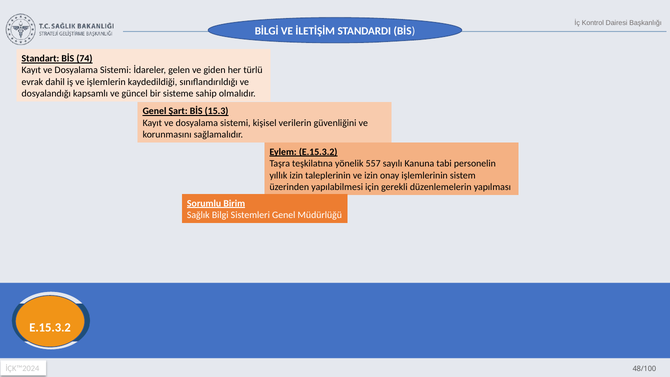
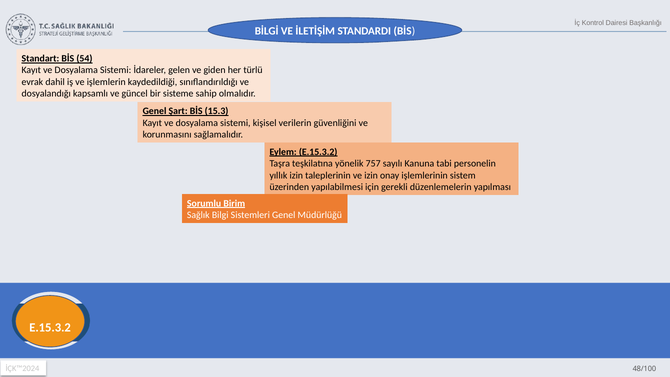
74: 74 -> 54 (84, 58)
557: 557 -> 757 (373, 164)
